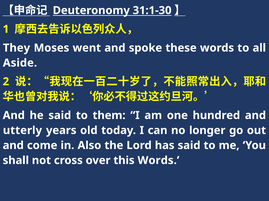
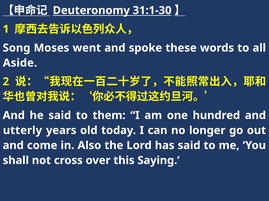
They: They -> Song (17, 48)
this Words: Words -> Saying (159, 161)
